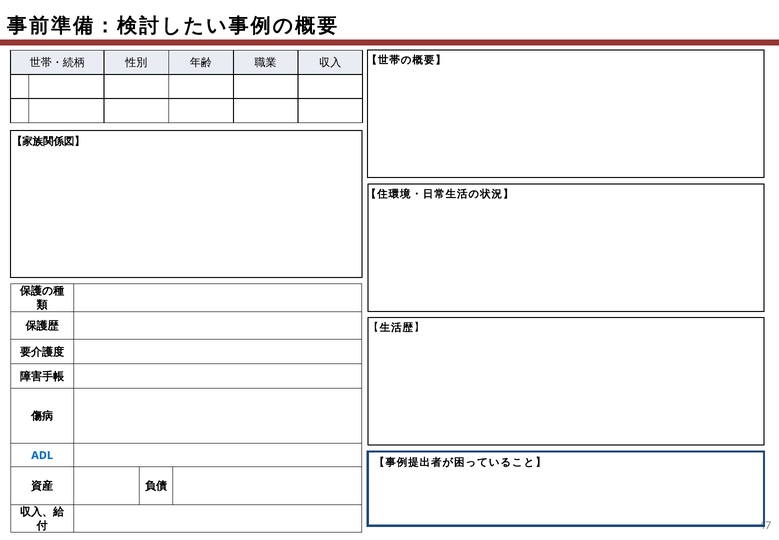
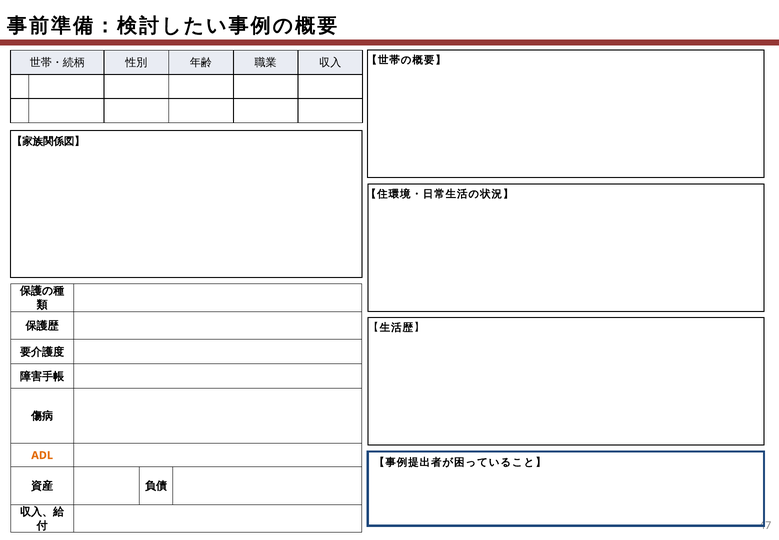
ADL colour: blue -> orange (42, 455)
